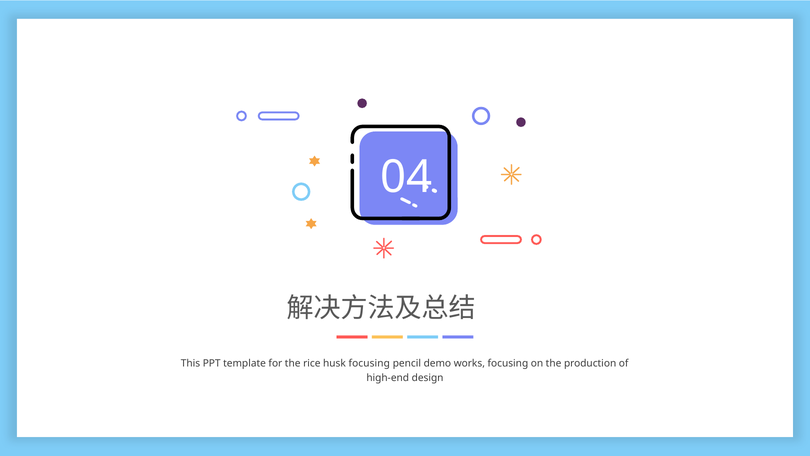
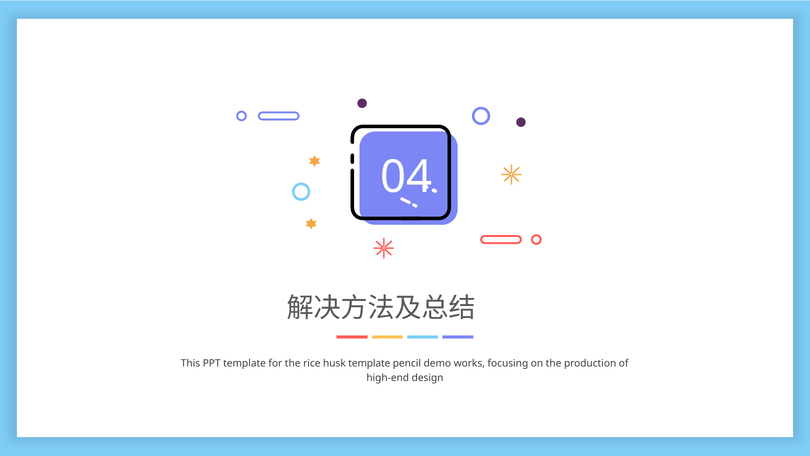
husk focusing: focusing -> template (369, 363)
